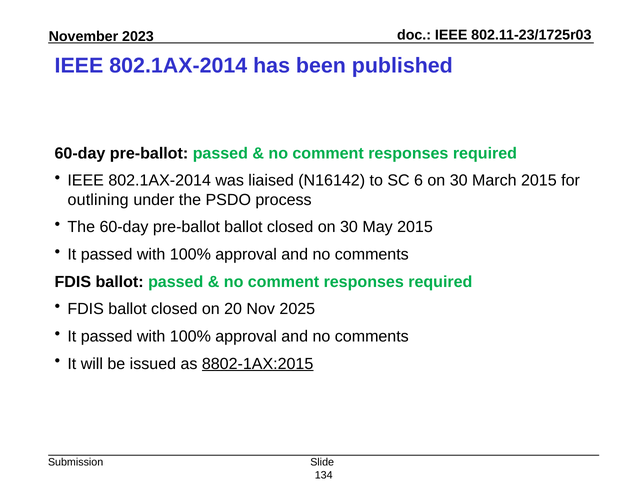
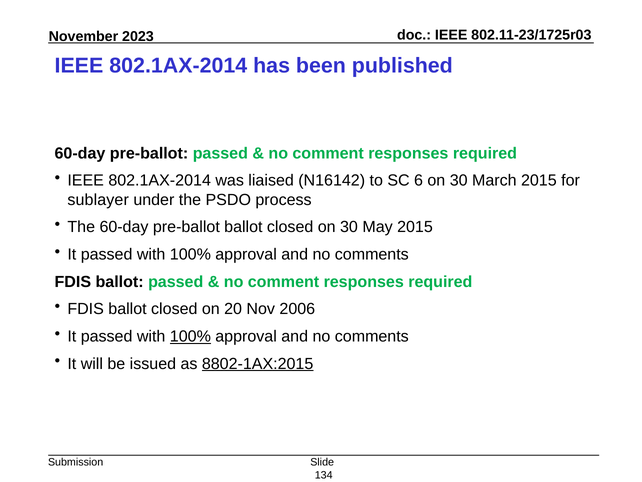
outlining: outlining -> sublayer (98, 200)
2025: 2025 -> 2006 (297, 309)
100% underline: none -> present (190, 336)
